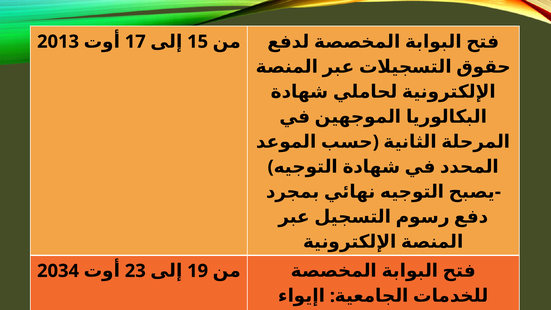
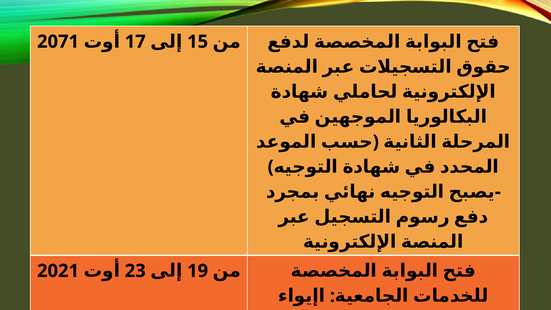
2013: 2013 -> 2071 (58, 42)
2034: 2034 -> 2021 (58, 271)
